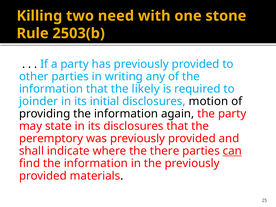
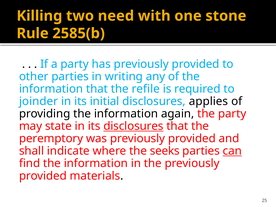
2503(b: 2503(b -> 2585(b (79, 33)
likely: likely -> refile (146, 89)
motion: motion -> applies (208, 101)
disclosures underline: none -> present (133, 126)
there: there -> seeks (165, 151)
